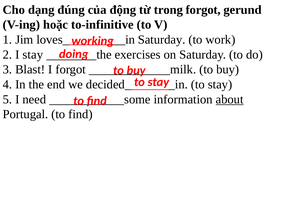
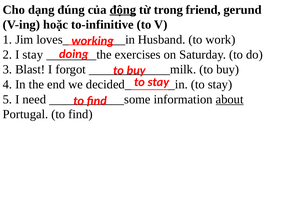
động underline: none -> present (123, 10)
trong forgot: forgot -> friend (203, 10)
Saturday: Saturday -> Husband (162, 40)
